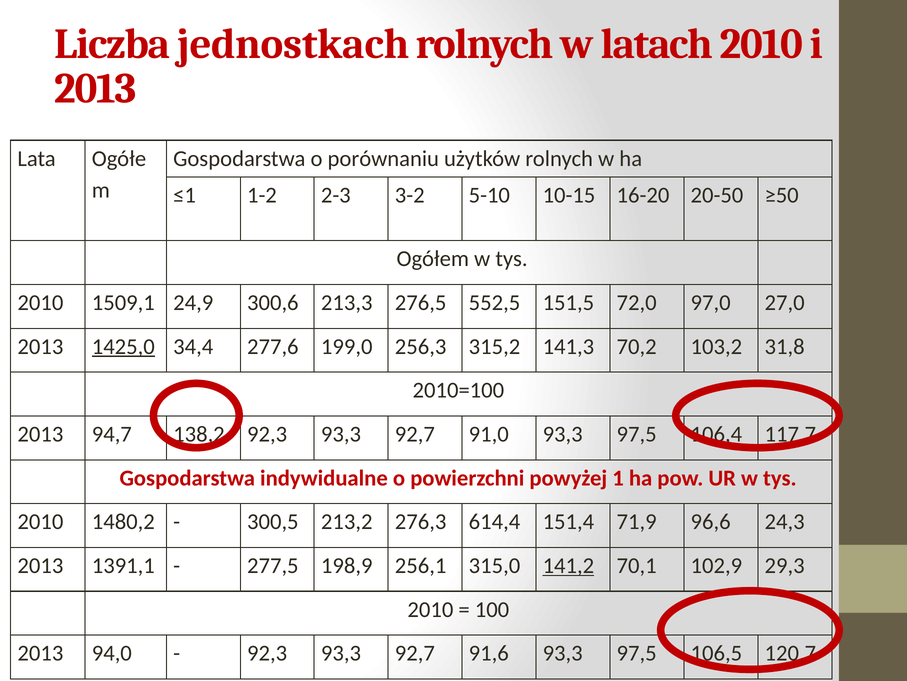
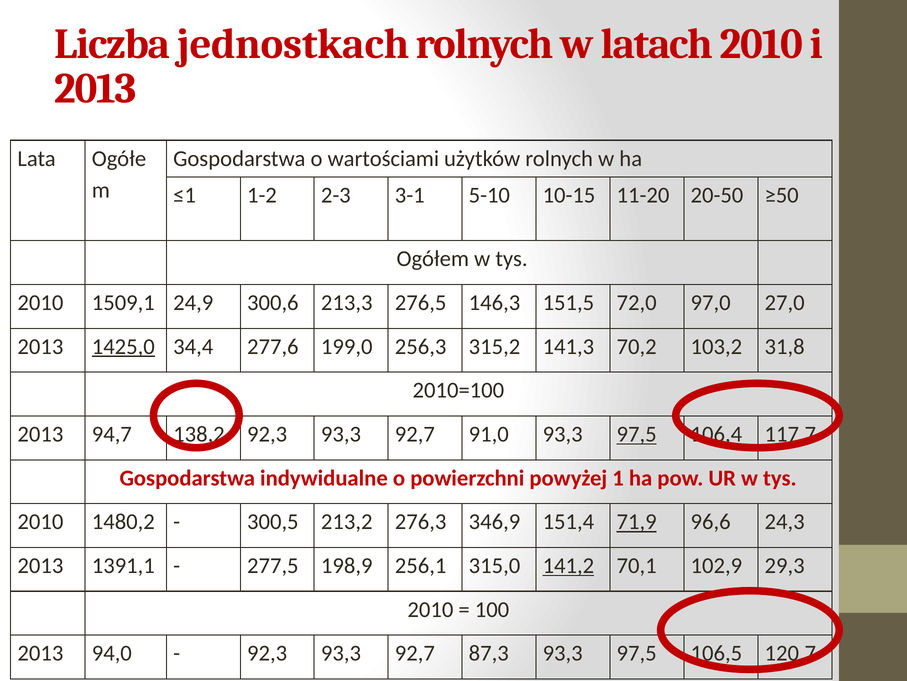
porównaniu: porównaniu -> wartościami (383, 158)
3-2: 3-2 -> 3-1 (410, 195)
16-20: 16-20 -> 11-20 (643, 195)
552,5: 552,5 -> 146,3 (494, 302)
97,5 underline: none -> present (637, 434)
614,4: 614,4 -> 346,9 (494, 521)
71,9 underline: none -> present (637, 521)
91,6: 91,6 -> 87,3 (489, 653)
